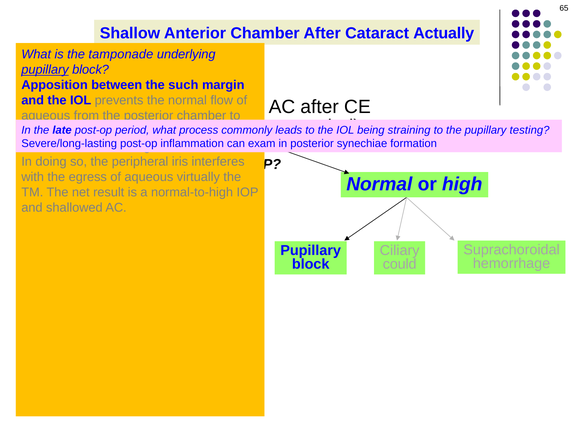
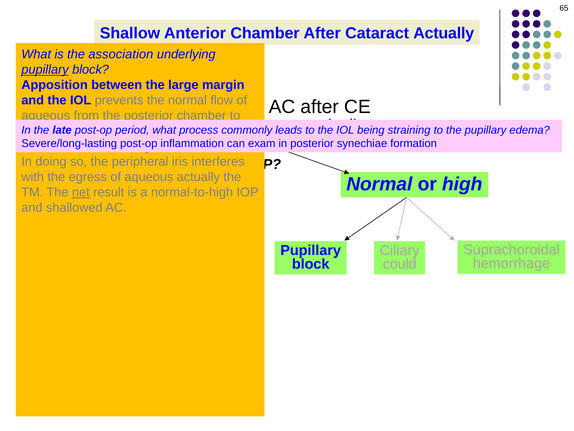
tamponade: tamponade -> association (121, 54)
such: such -> large (183, 85)
testing: testing -> edema (530, 130)
aqueous virtually: virtually -> actually (198, 177)
net underline: none -> present (81, 192)
